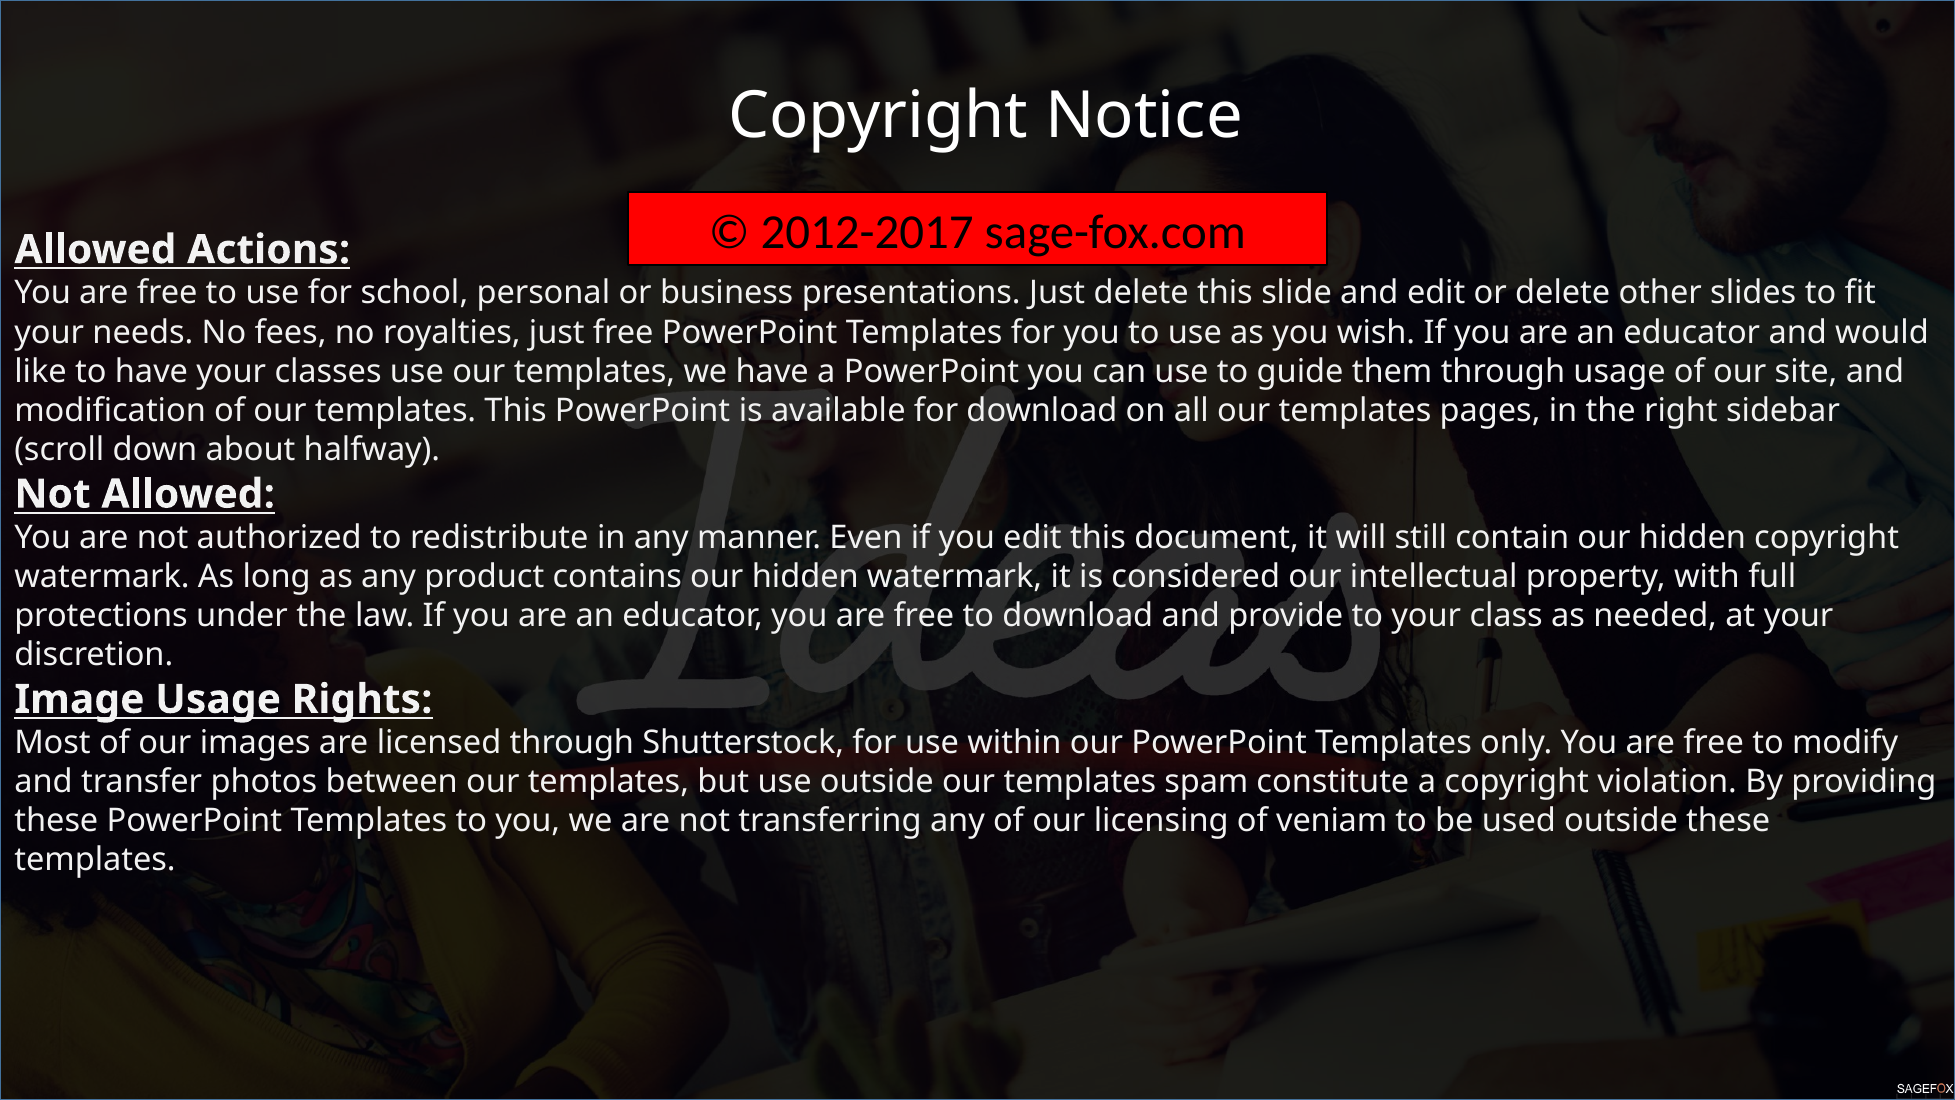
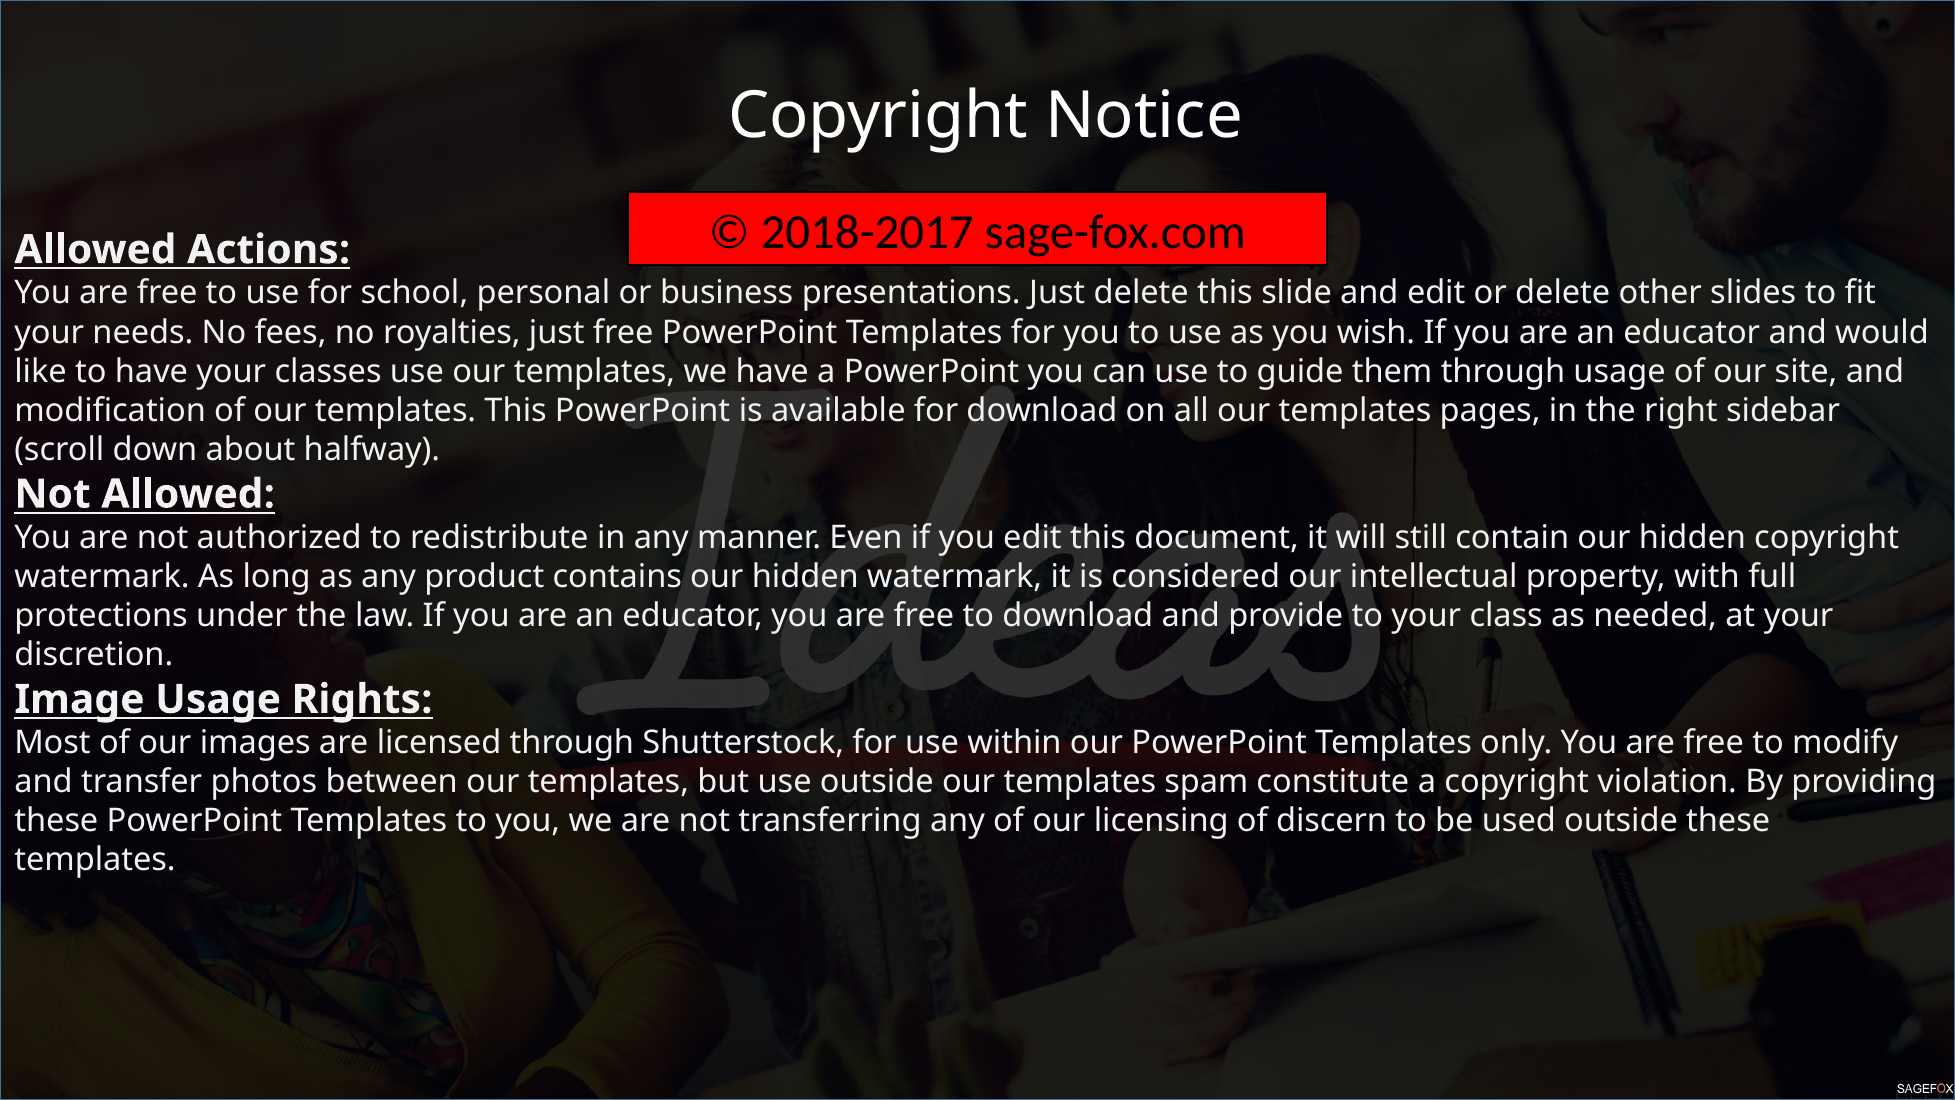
2012-2017: 2012-2017 -> 2018-2017 (867, 232)
veniam: veniam -> discern (1332, 821)
